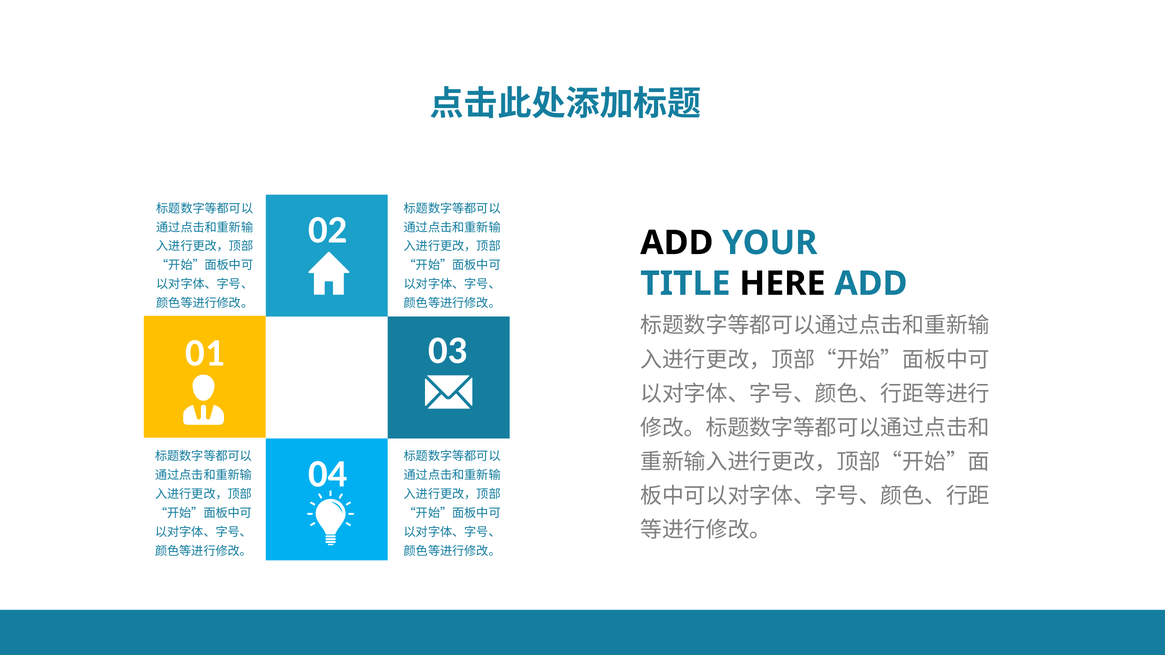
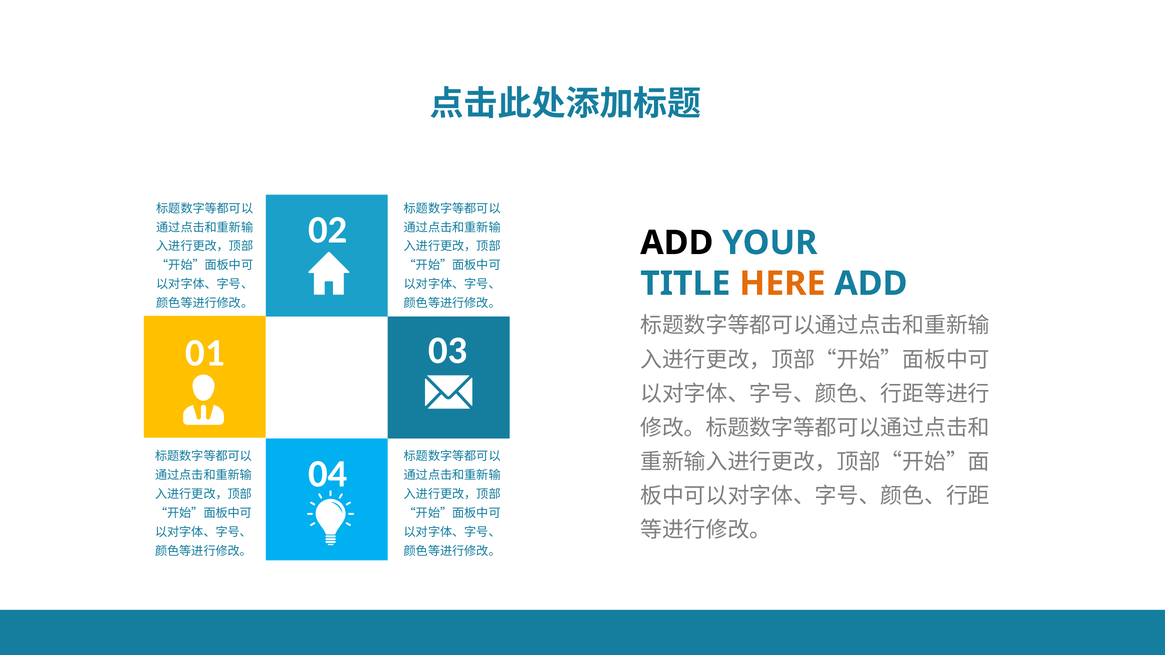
HERE colour: black -> orange (782, 284)
